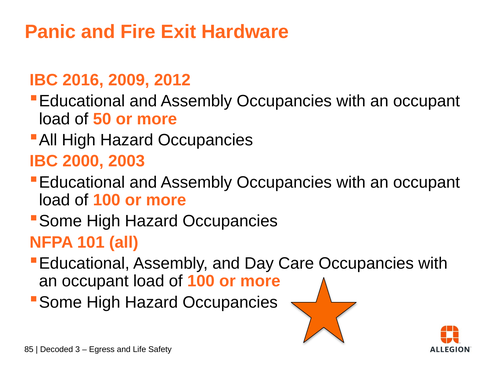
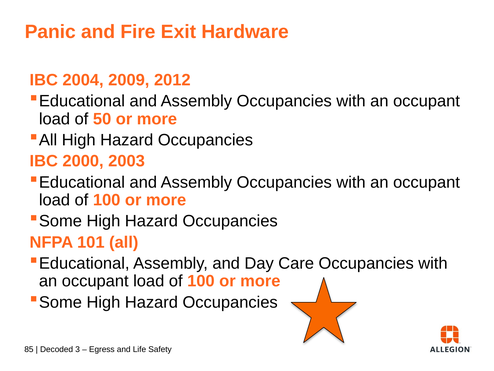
2016: 2016 -> 2004 (83, 80)
